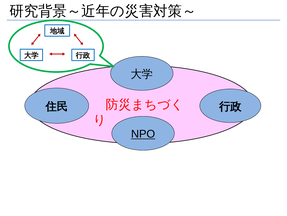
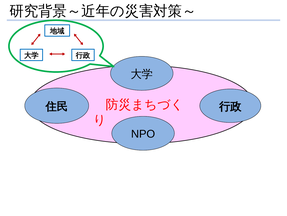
NPO underline: present -> none (143, 134)
